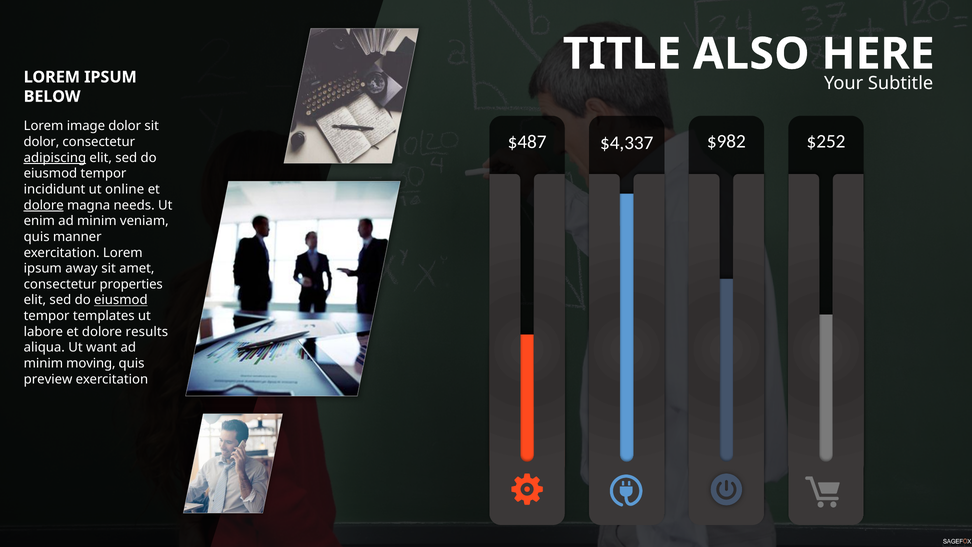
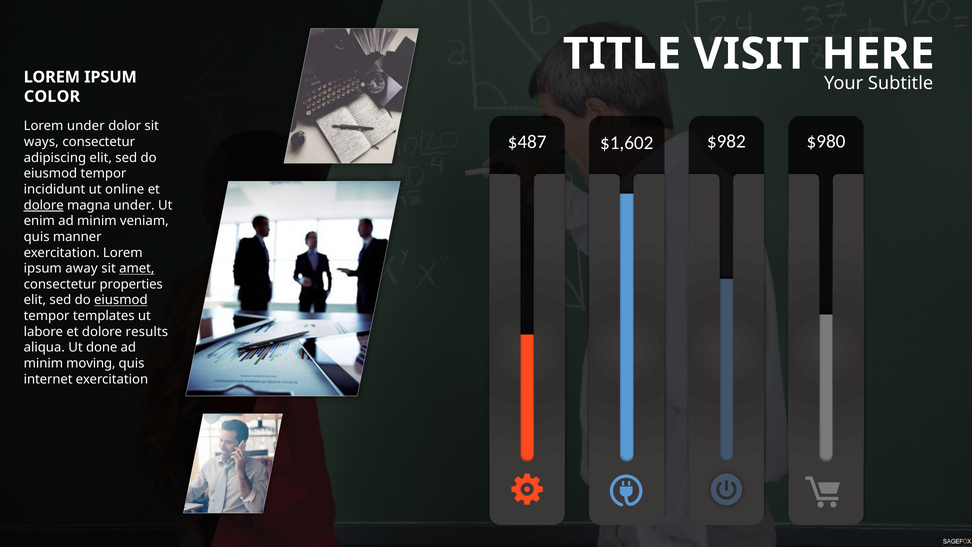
ALSO: ALSO -> VISIT (751, 54)
BELOW: BELOW -> COLOR (52, 96)
Lorem image: image -> under (86, 126)
$4,337: $4,337 -> $1,602 (627, 143)
$252: $252 -> $980 (826, 141)
dolor: dolor -> ways (41, 142)
adipiscing underline: present -> none (55, 158)
magna needs: needs -> under (134, 205)
amet underline: none -> present (137, 268)
want: want -> done (102, 347)
preview: preview -> internet (48, 379)
